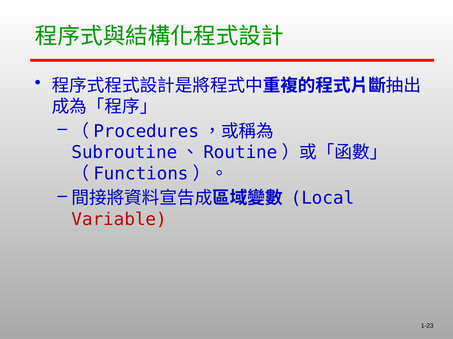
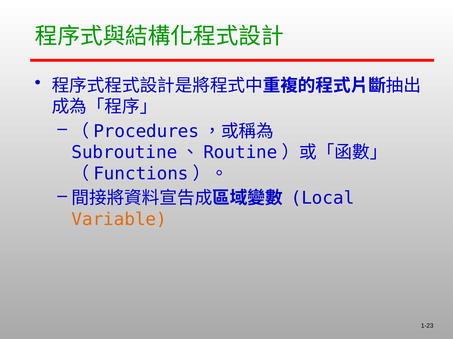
Variable colour: red -> orange (119, 220)
